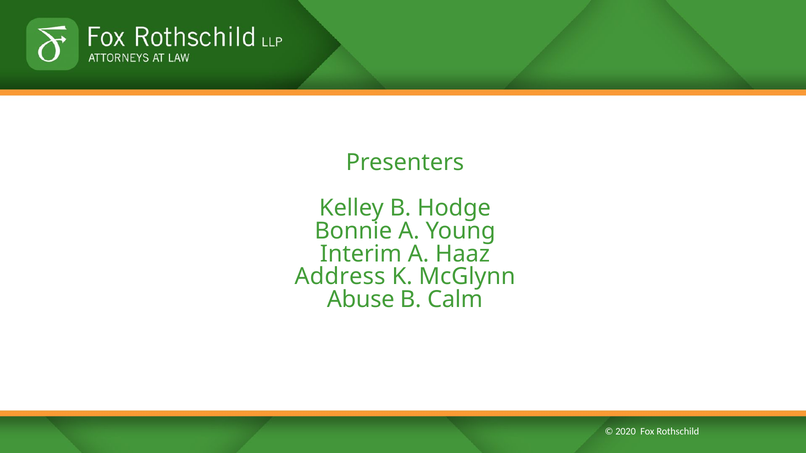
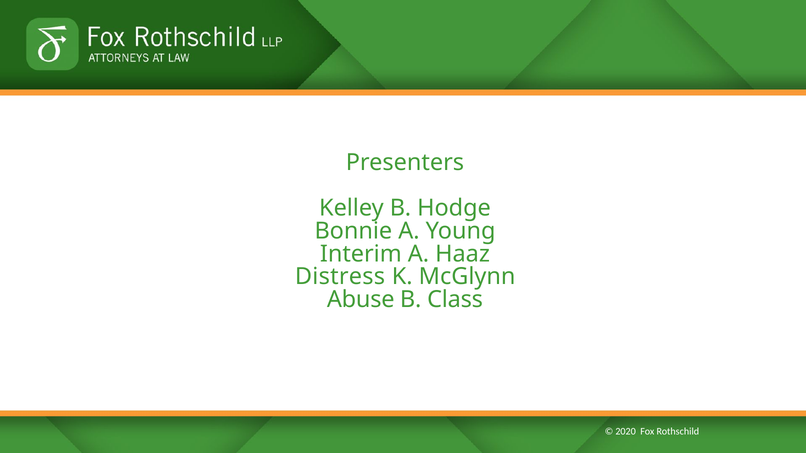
Address: Address -> Distress (340, 277)
Calm: Calm -> Class (455, 300)
